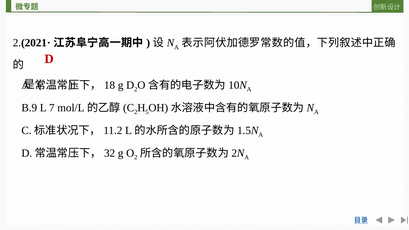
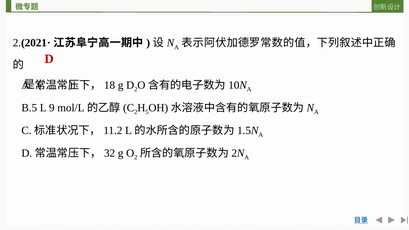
B.9: B.9 -> B.5 (29, 108)
7: 7 -> 9 (52, 108)
